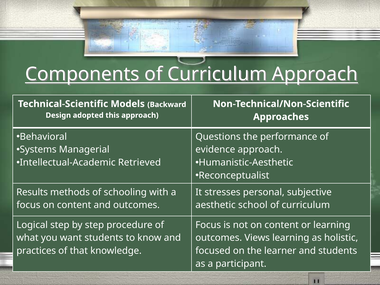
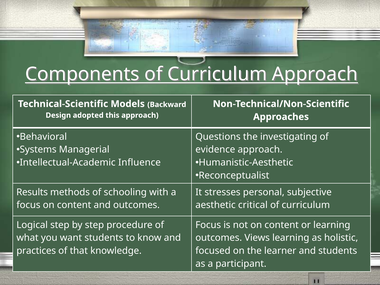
performance: performance -> investigating (289, 137)
Retrieved: Retrieved -> Influence (139, 162)
school: school -> critical (253, 205)
